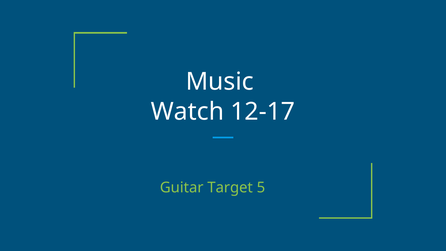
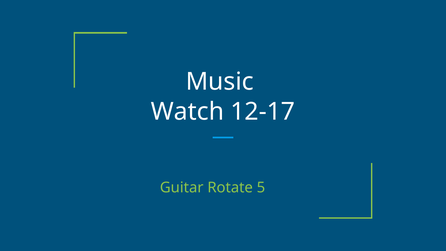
Target: Target -> Rotate (230, 187)
